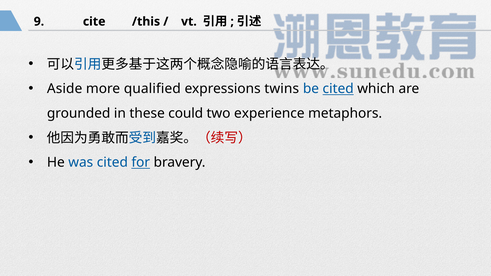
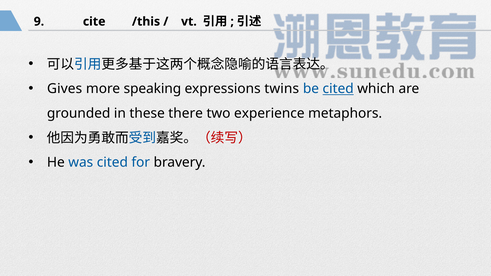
Aside: Aside -> Gives (65, 89)
qualified: qualified -> speaking (152, 89)
could: could -> there (186, 113)
for underline: present -> none (141, 162)
